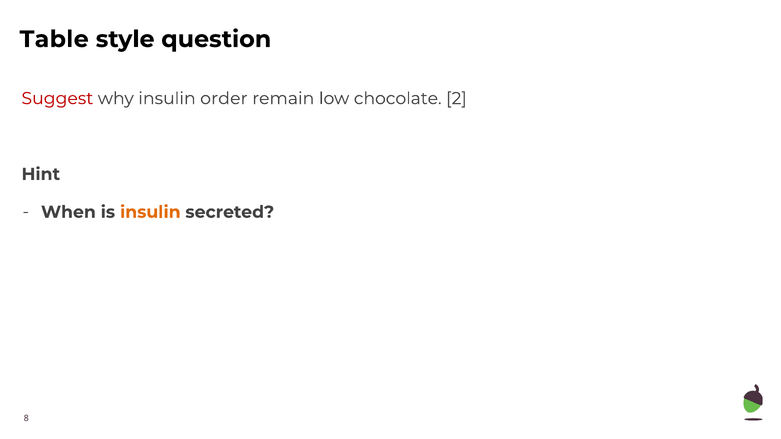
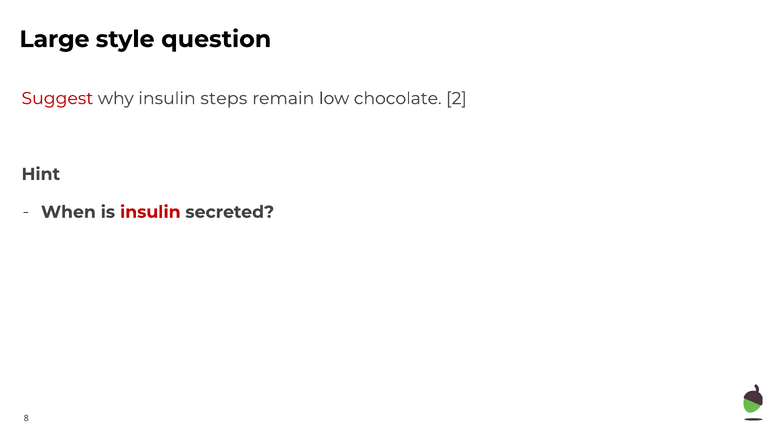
Table: Table -> Large (54, 39)
order: order -> steps (224, 99)
insulin colour: orange -> red (150, 212)
